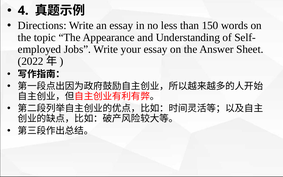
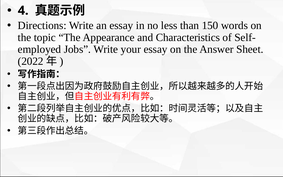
Understanding: Understanding -> Characteristics (188, 37)
